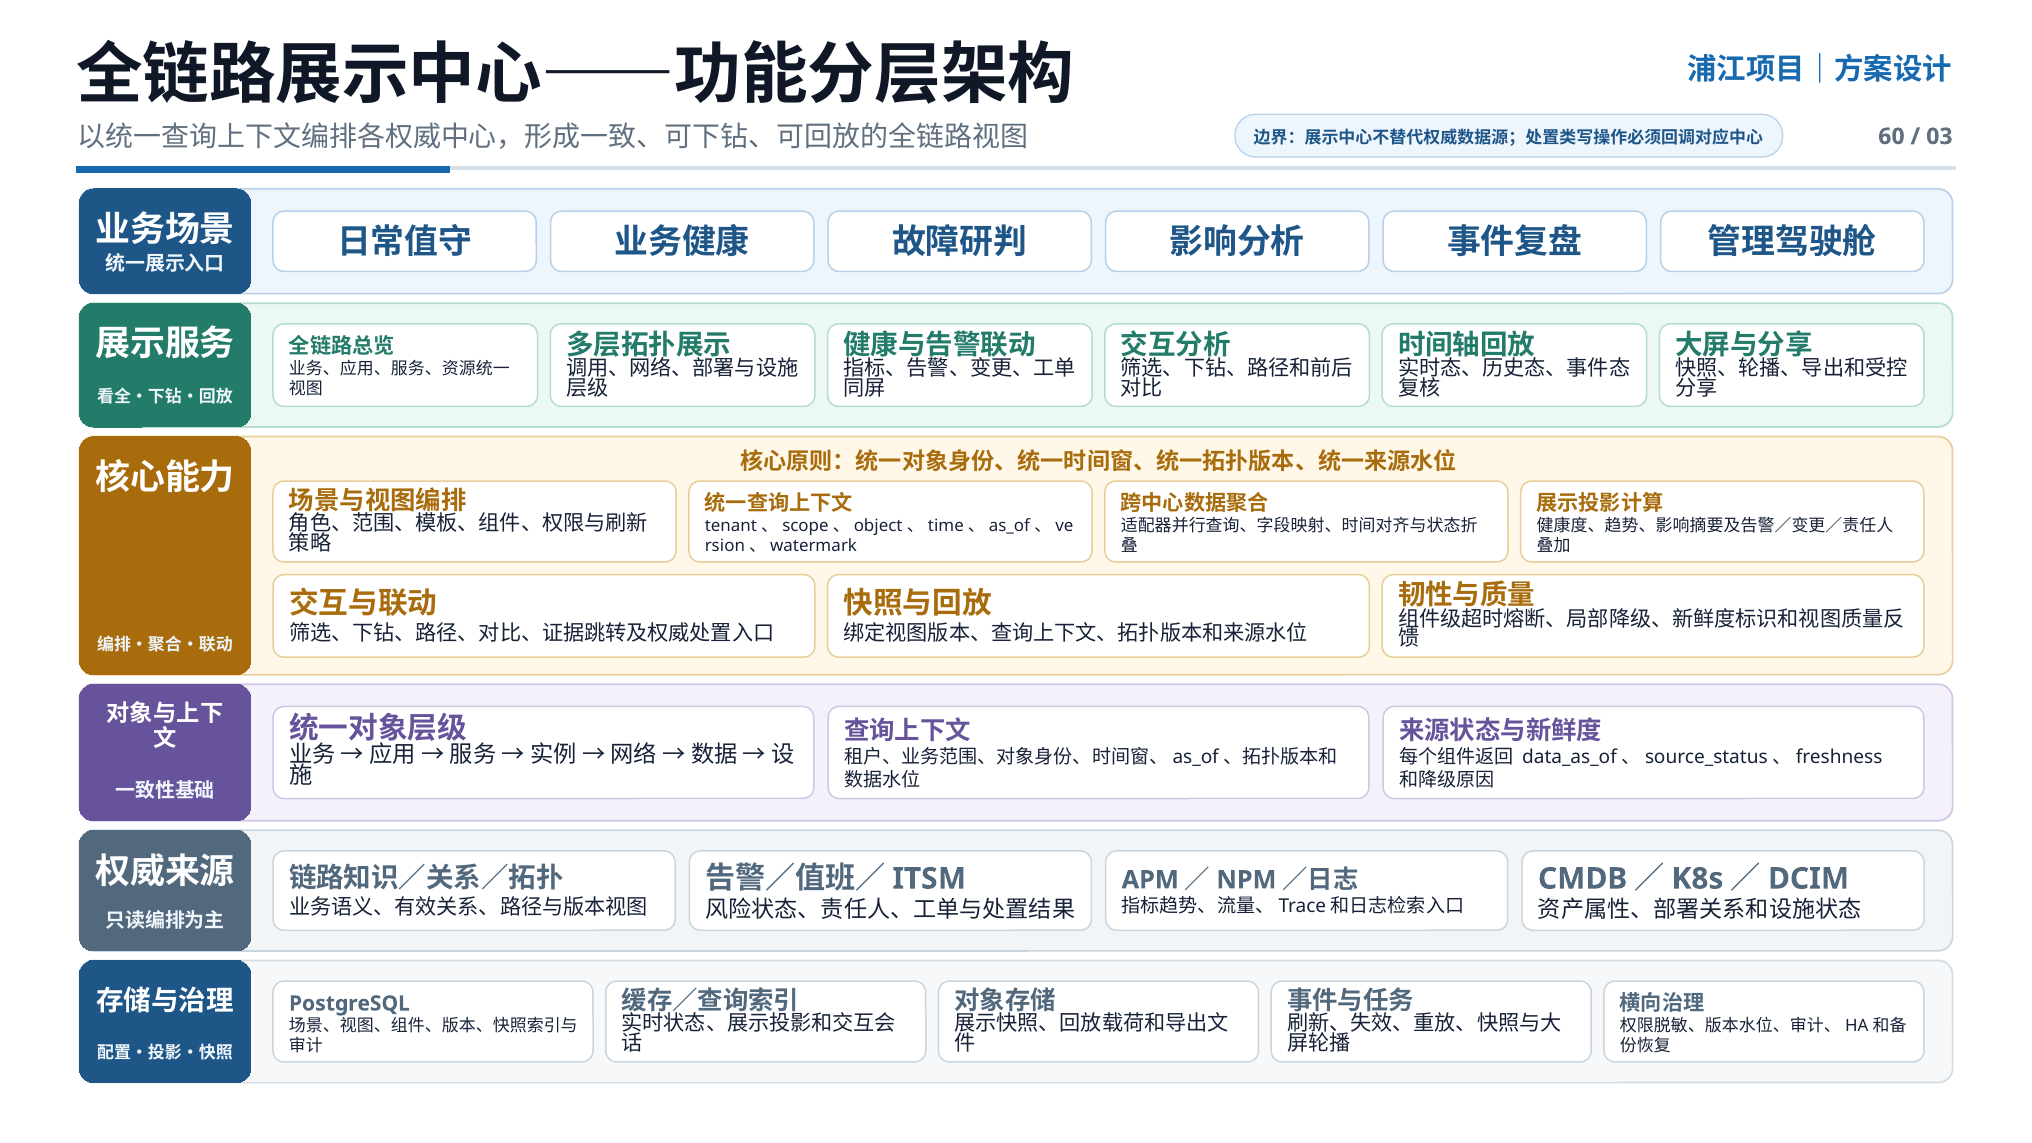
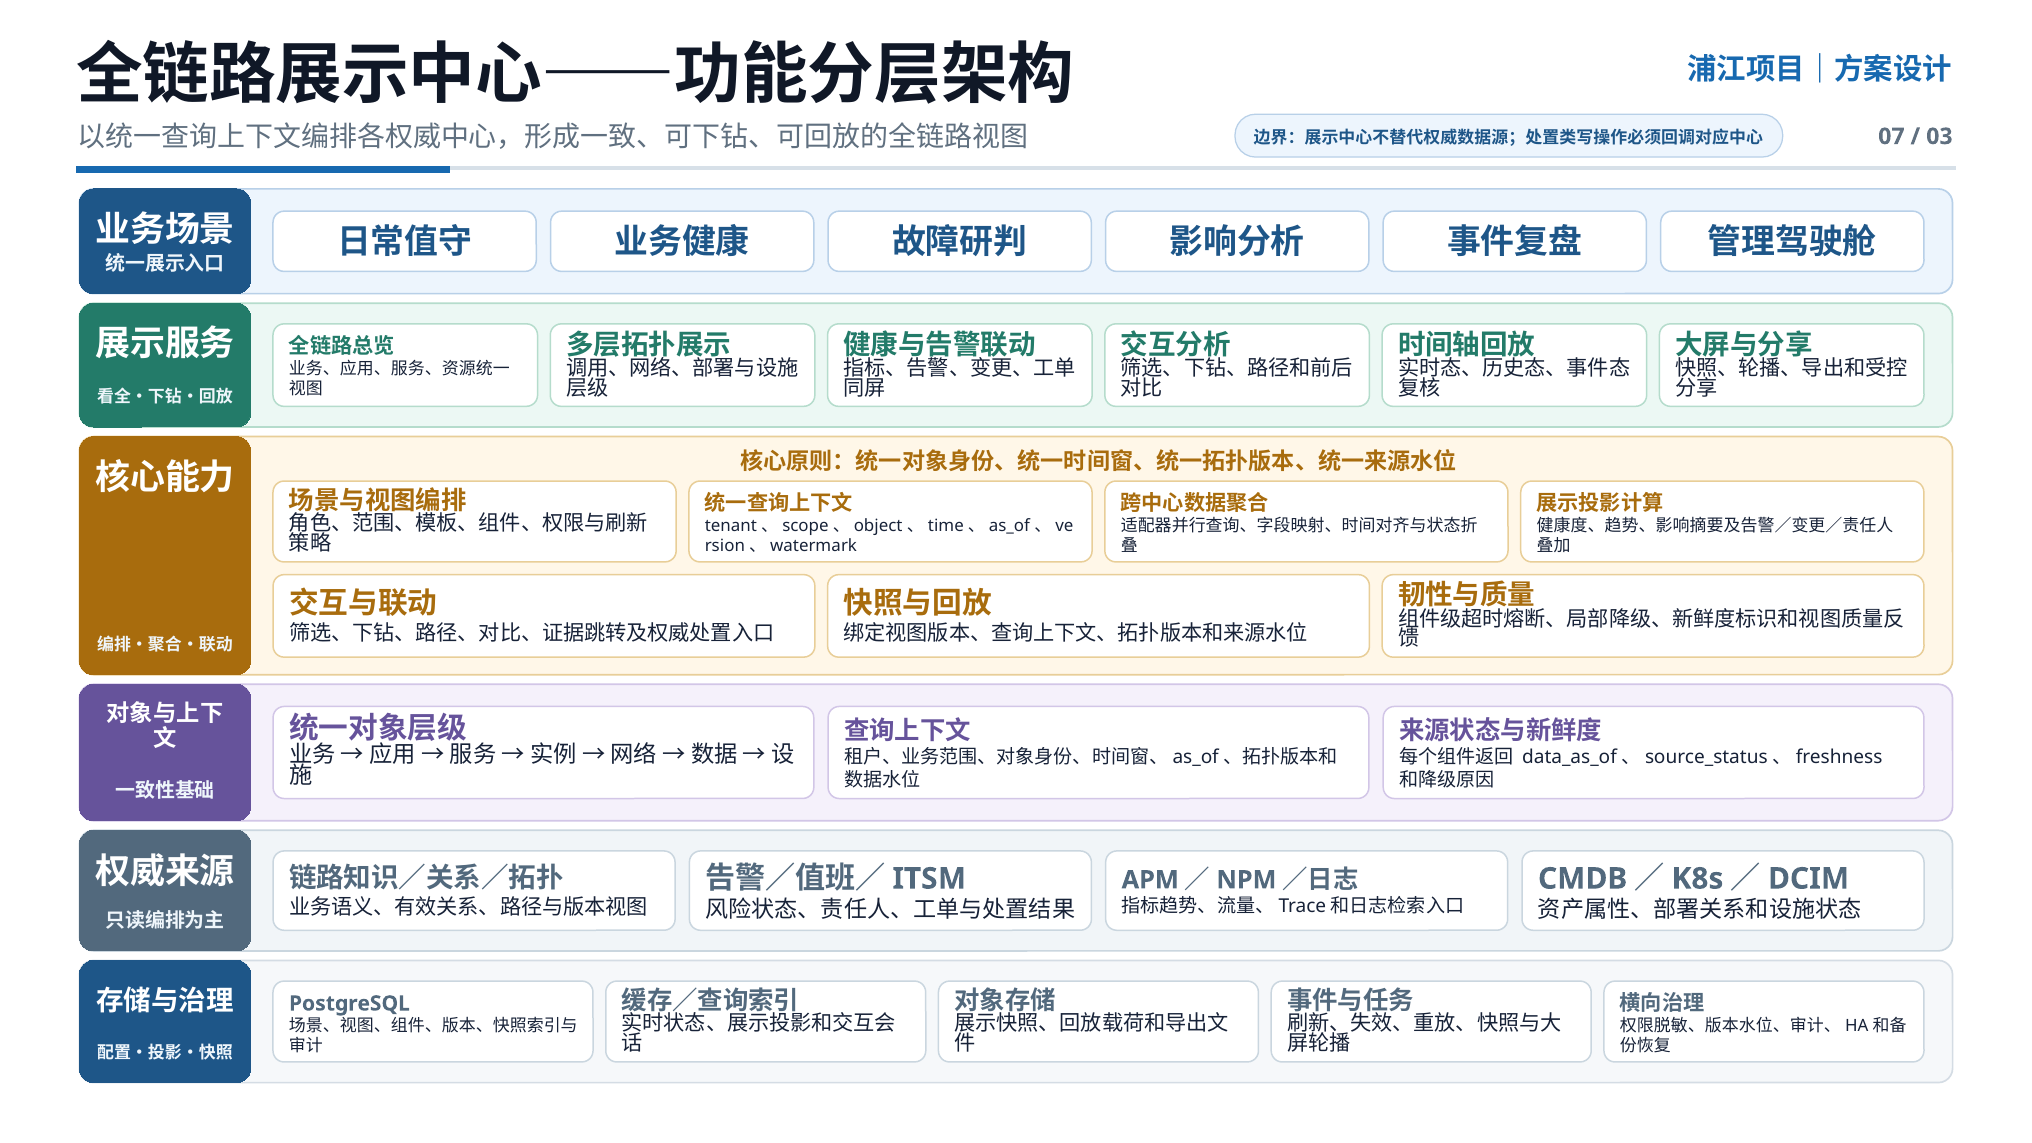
60: 60 -> 07 (1891, 136)
